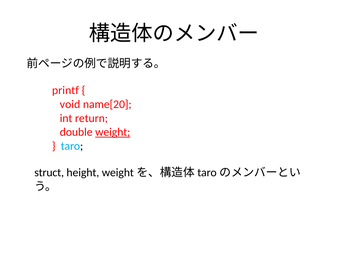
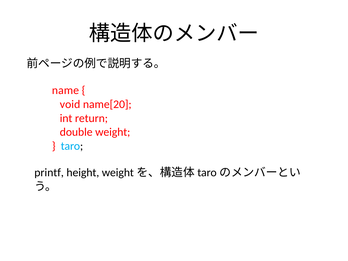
printf: printf -> name (65, 90)
weight underline: present -> none (113, 132)
struct: struct -> printf (49, 173)
